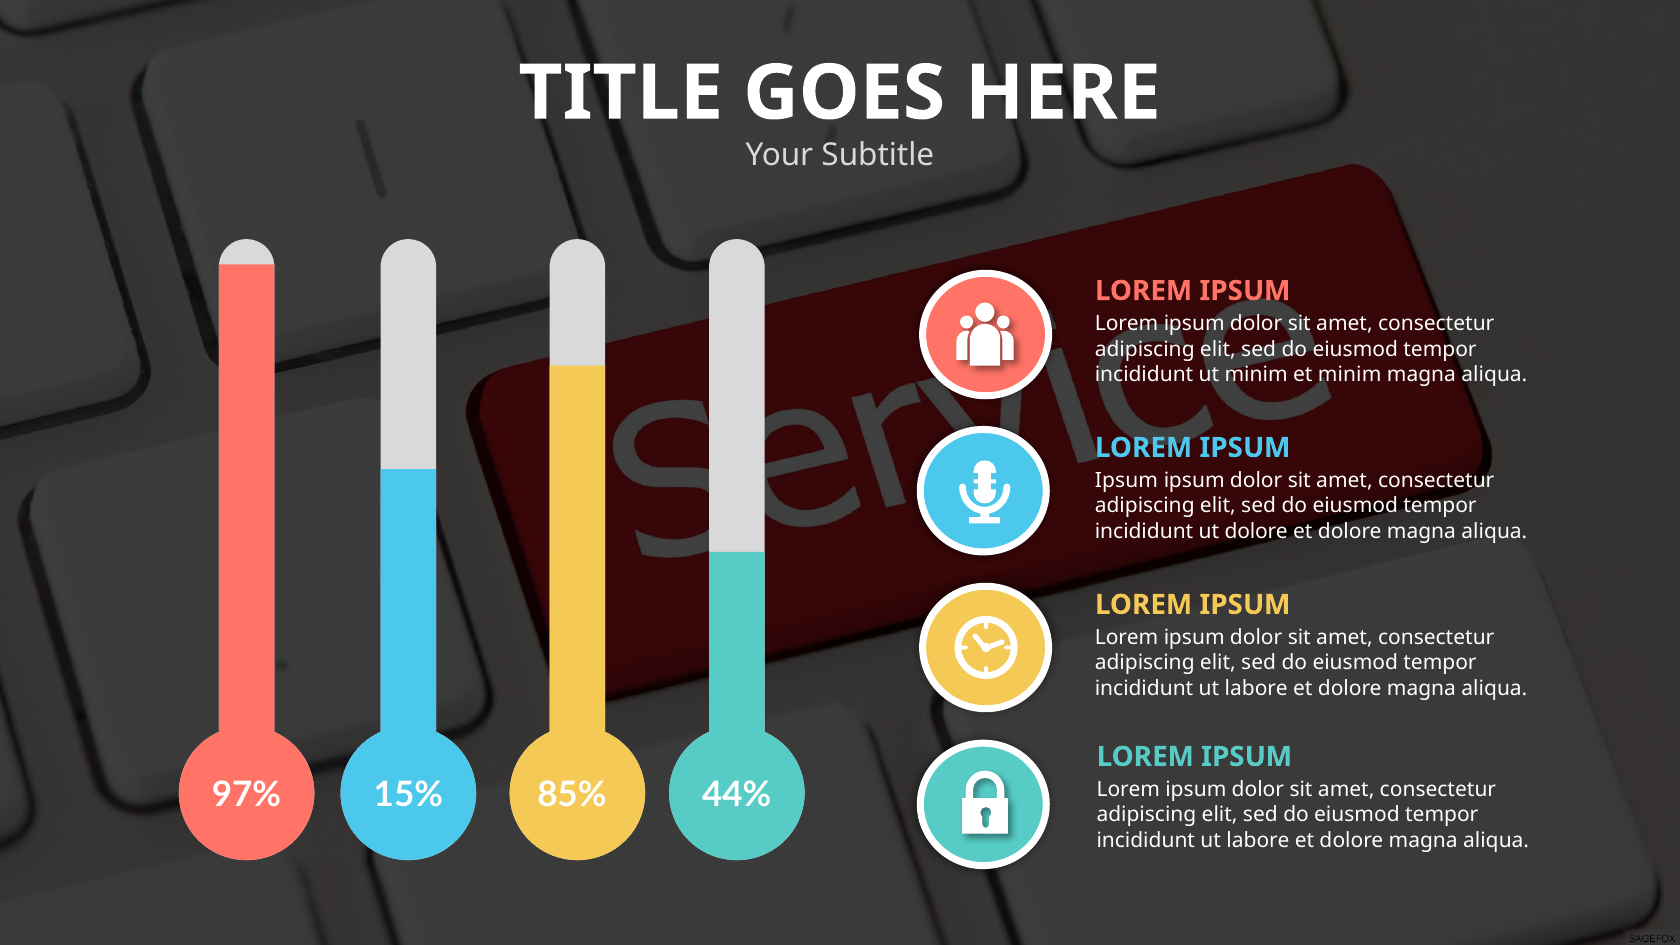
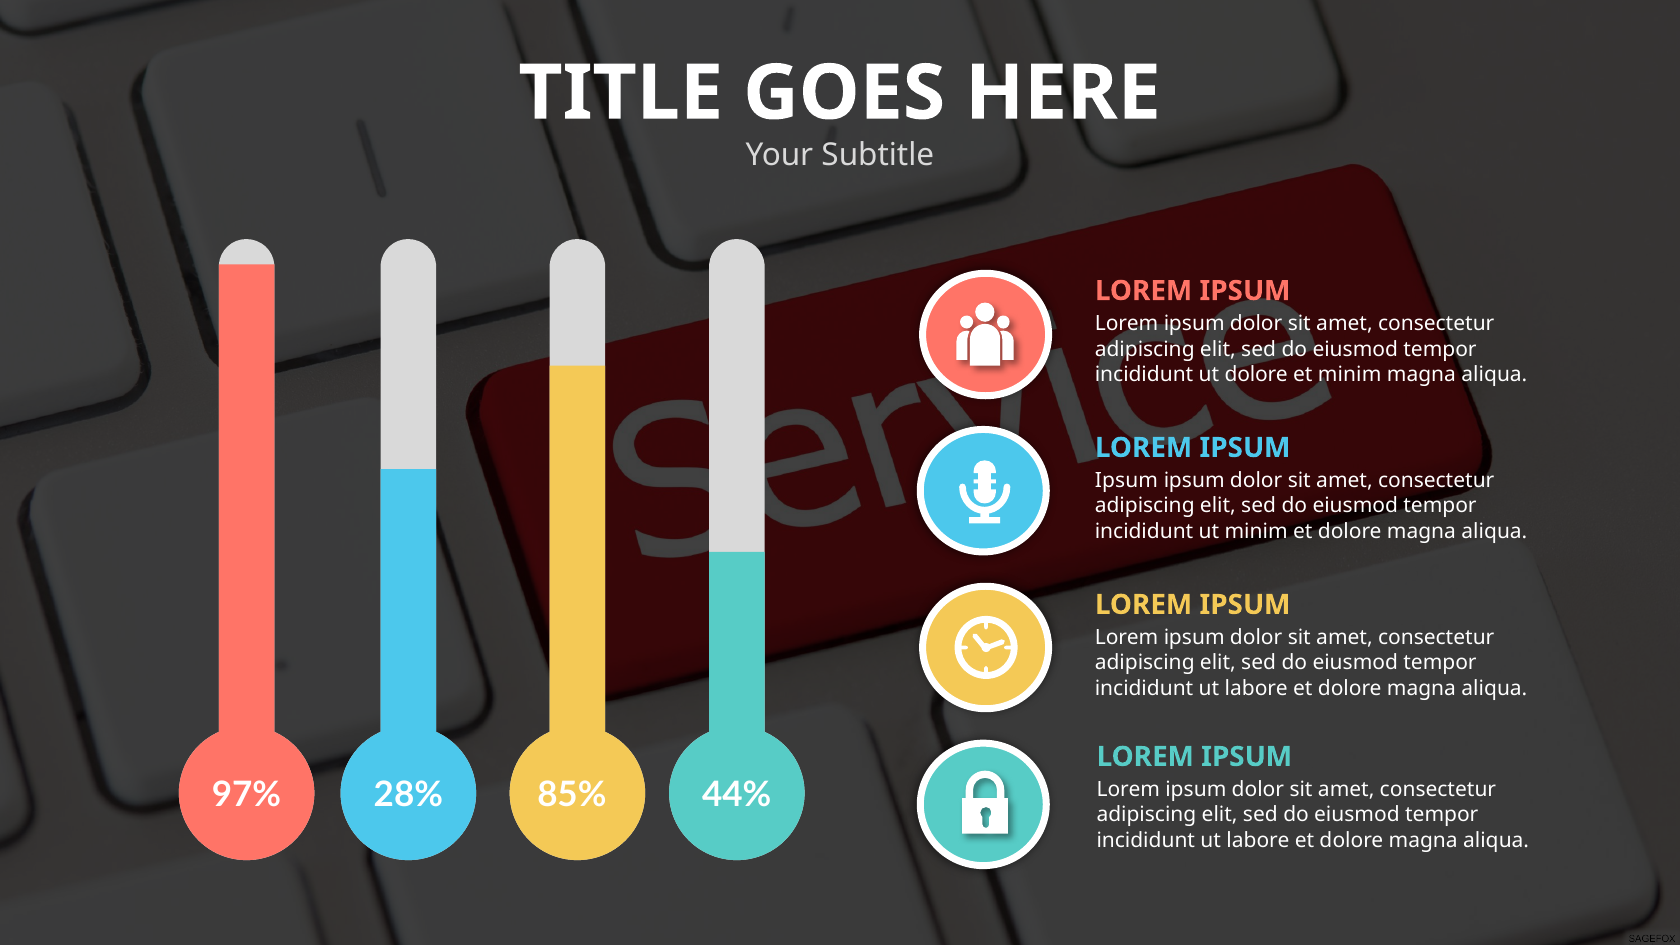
ut minim: minim -> dolore (1256, 374)
ut dolore: dolore -> minim (1256, 531)
15%: 15% -> 28% (408, 795)
